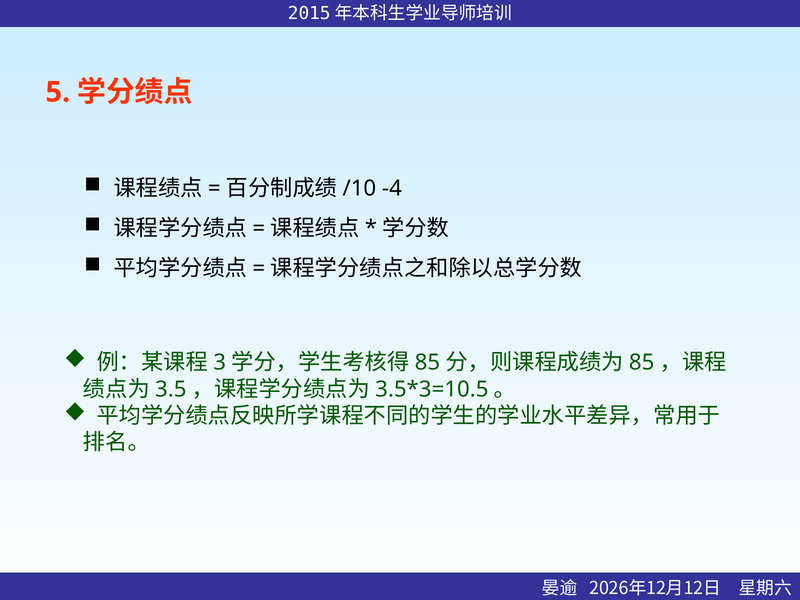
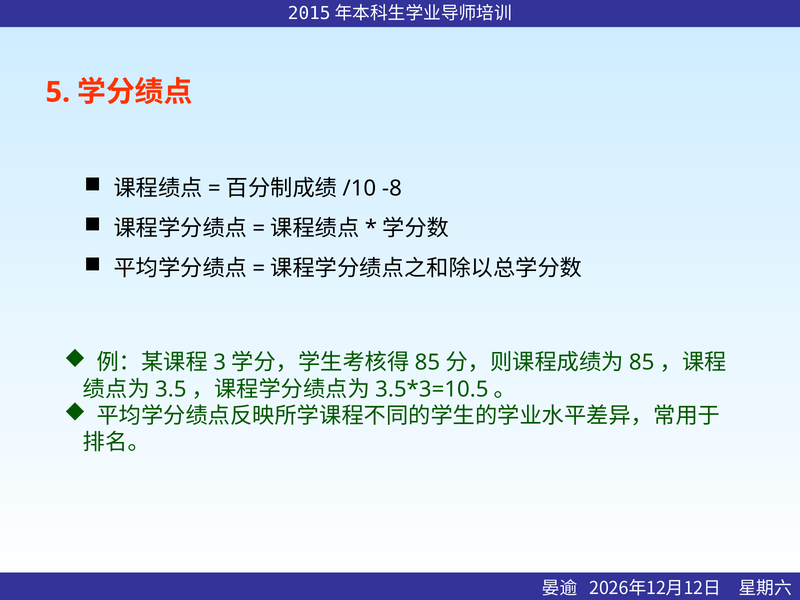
-4: -4 -> -8 (392, 188)
